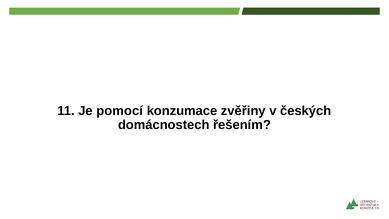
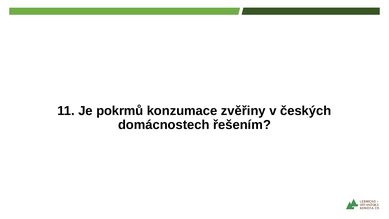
pomocí: pomocí -> pokrmů (120, 111)
